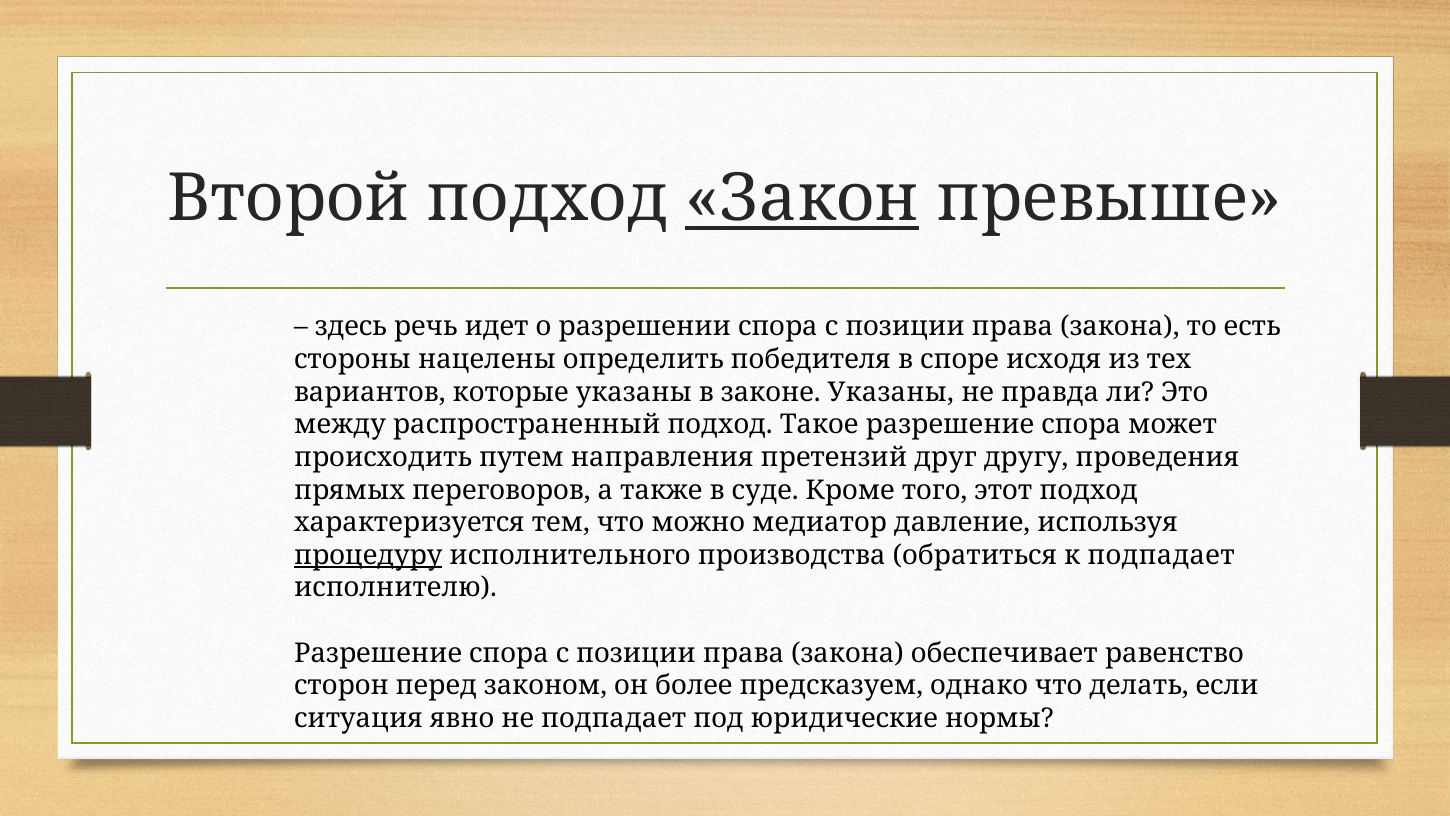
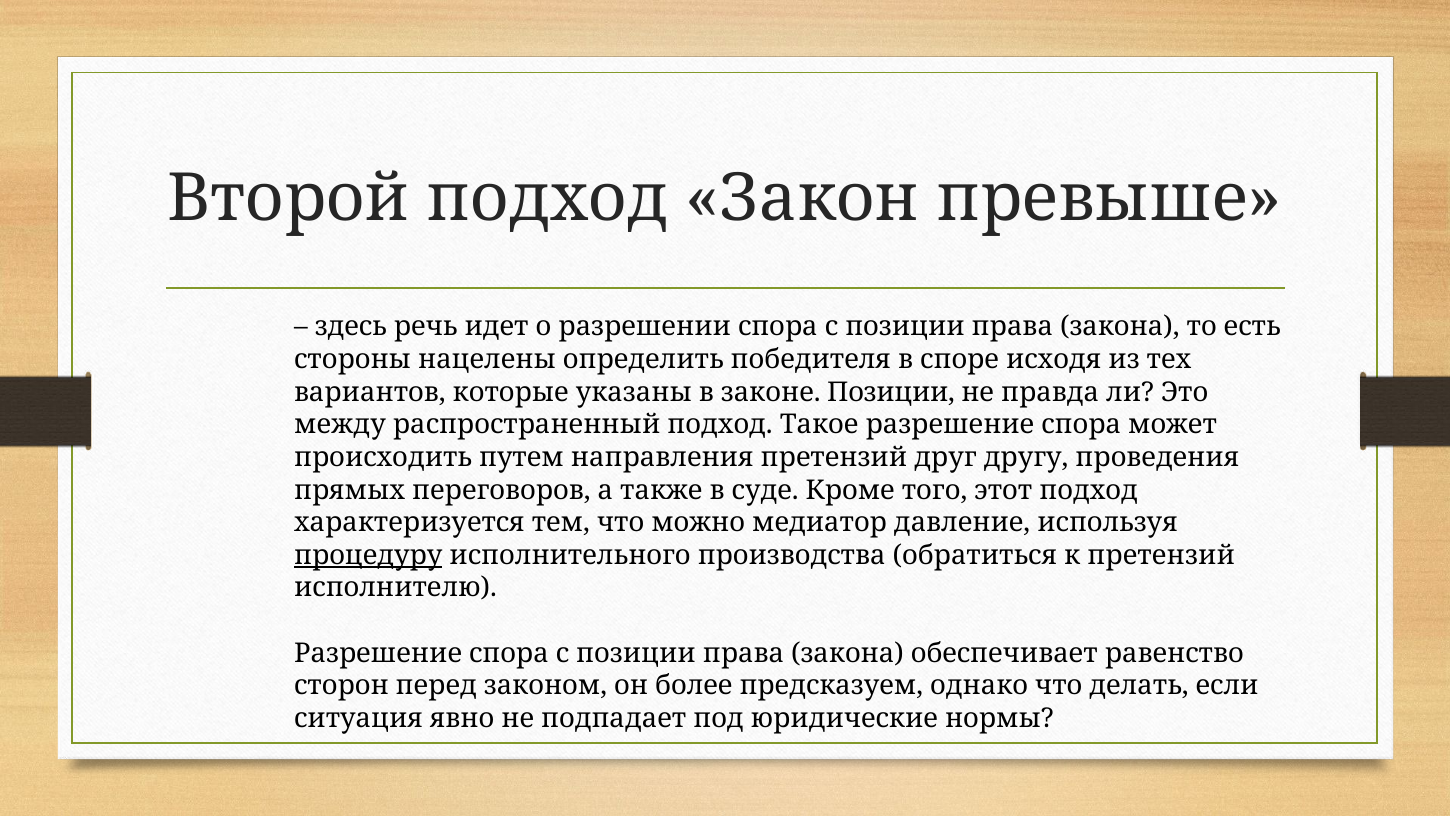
Закон underline: present -> none (802, 199)
законе Указаны: Указаны -> Позиции (891, 392)
к подпадает: подпадает -> претензий (1161, 555)
